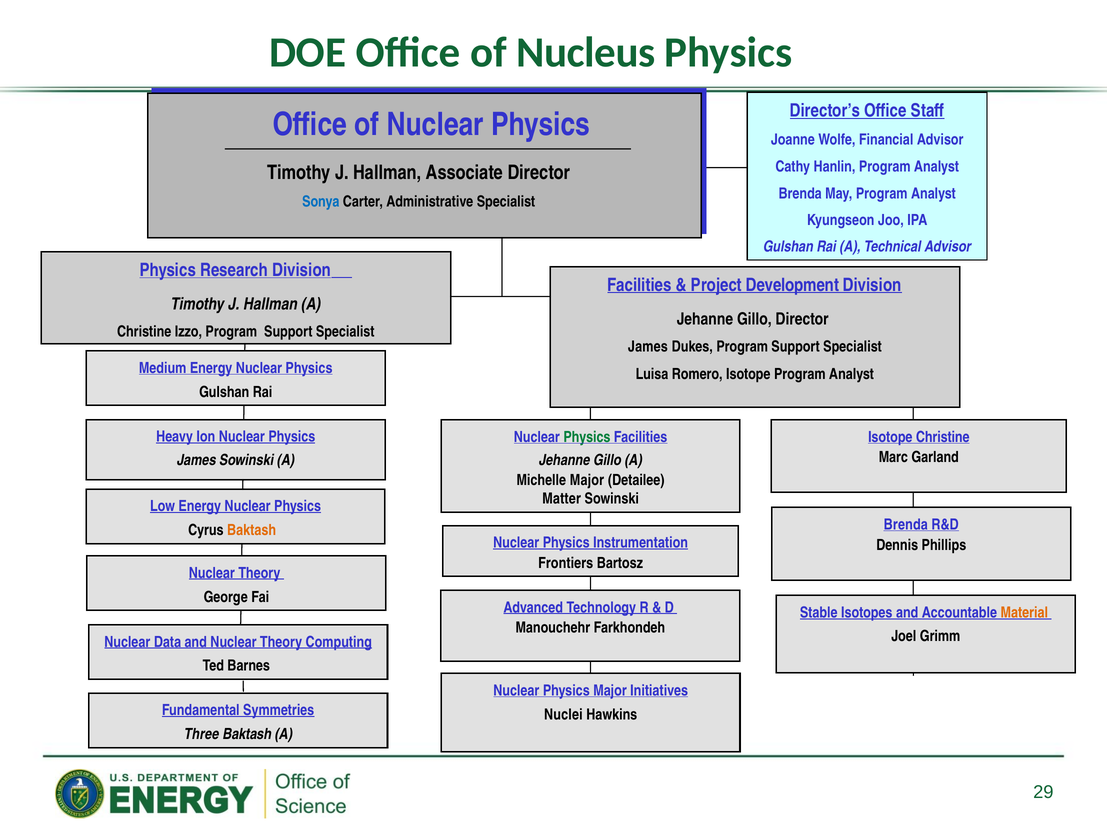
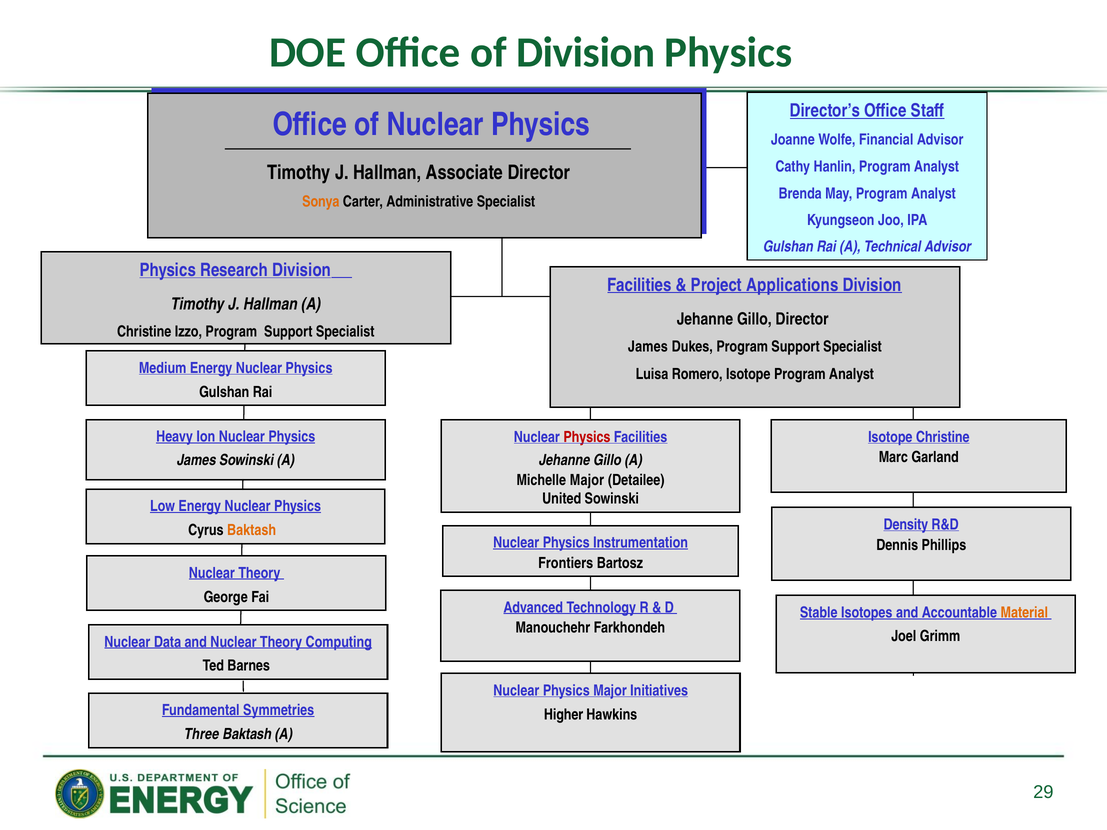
of Nucleus: Nucleus -> Division (586, 53)
Sonya colour: blue -> orange (321, 202)
Development: Development -> Applications (792, 285)
Physics colour: green -> red (587, 437)
Matter: Matter -> United (562, 499)
Brenda: Brenda -> Density (906, 525)
Nuclei: Nuclei -> Higher (564, 715)
